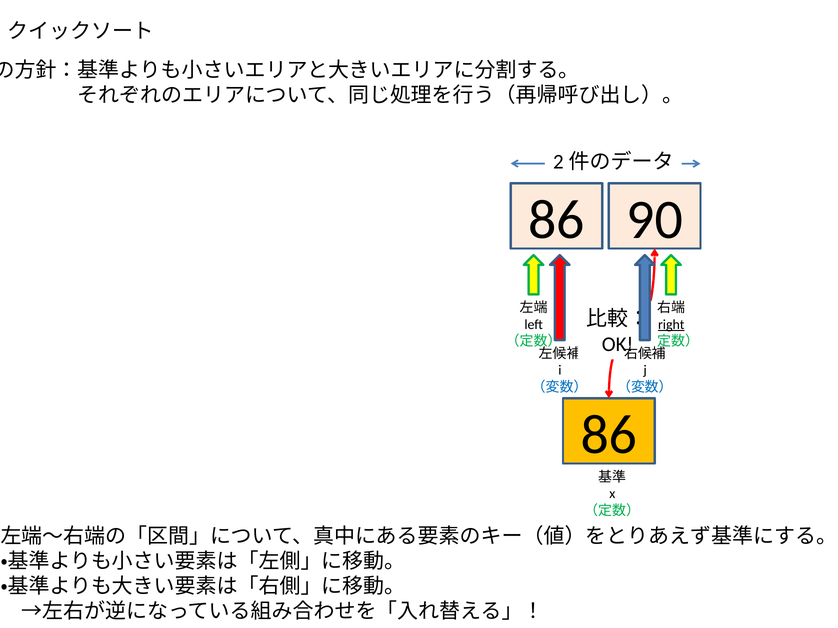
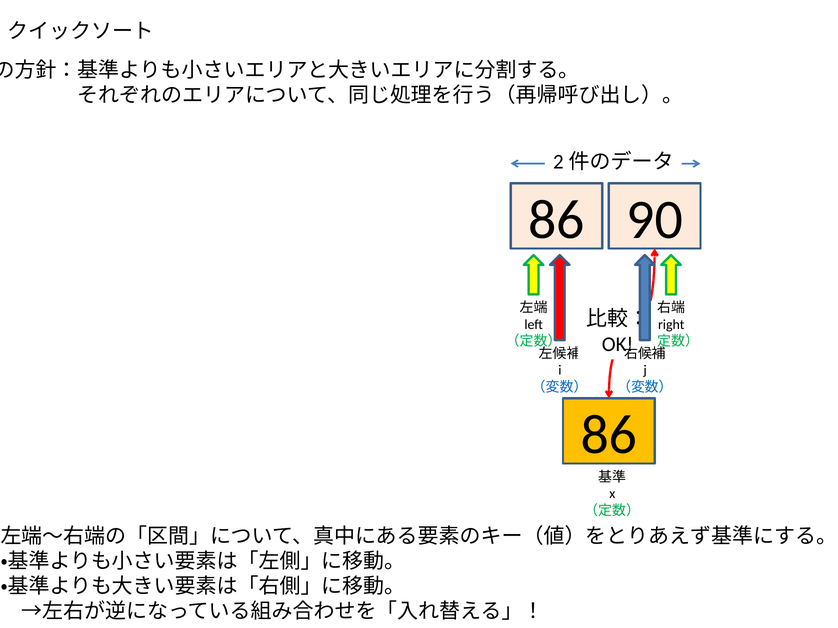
right underline: present -> none (671, 325)
